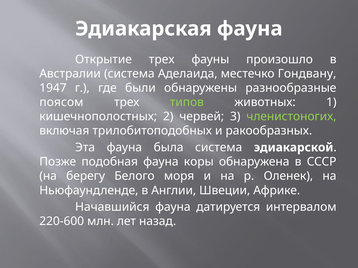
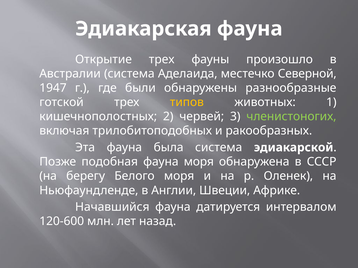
Гондвану: Гондвану -> Северной (307, 74)
поясом: поясом -> готской (61, 102)
типов colour: light green -> yellow (187, 102)
фауна коры: коры -> моря (199, 162)
220-600: 220-600 -> 120-600 (62, 222)
